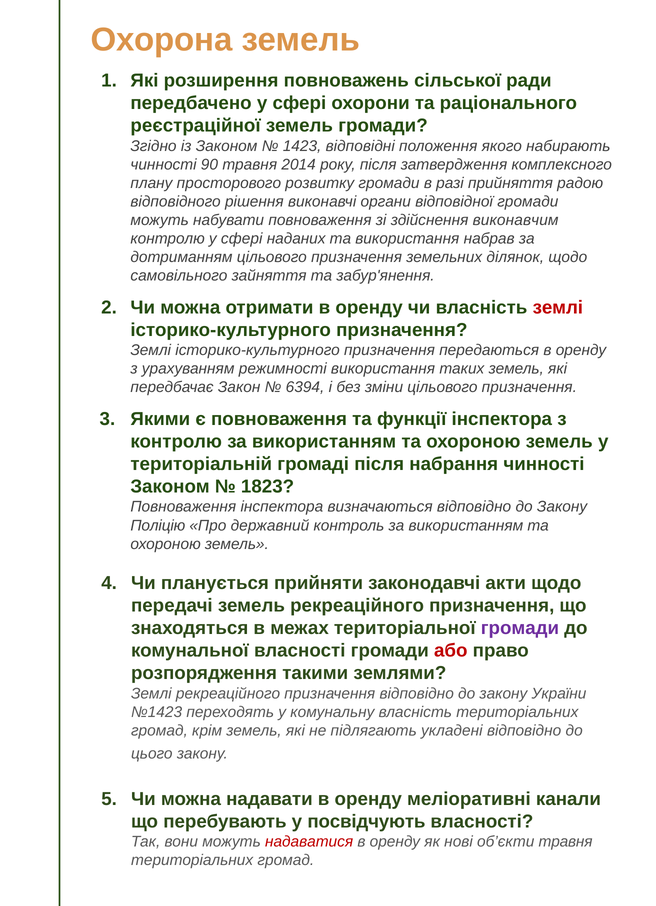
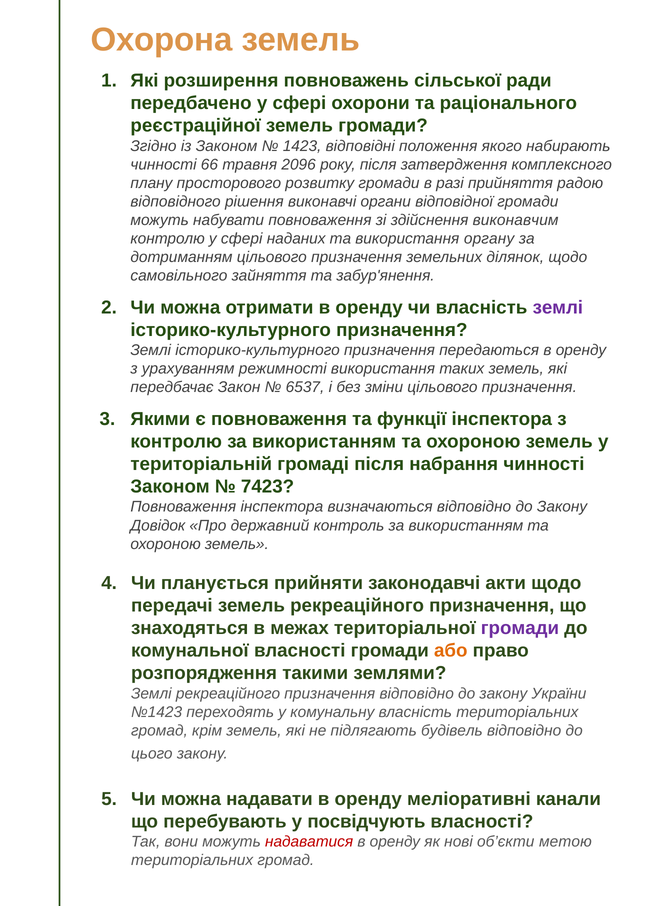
90: 90 -> 66 (209, 165)
2014: 2014 -> 2096 (299, 165)
набрав: набрав -> органу (489, 239)
землі colour: red -> purple (558, 307)
6394: 6394 -> 6537 (305, 387)
1823: 1823 -> 7423 (268, 487)
Поліцію: Поліцію -> Довідок (158, 525)
або colour: red -> orange (451, 651)
укладені: укладені -> будівель (452, 730)
об’єкти травня: травня -> метою (565, 842)
